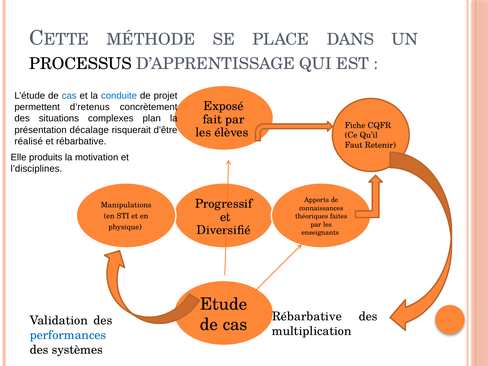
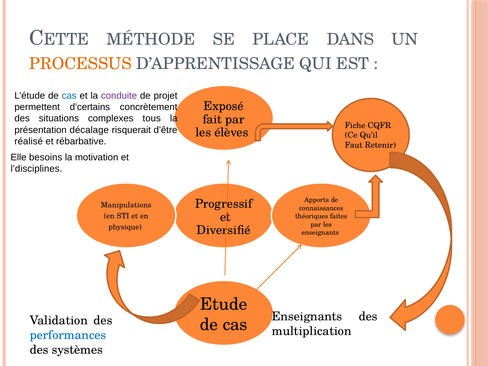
PROCESSUS colour: black -> orange (81, 64)
conduite colour: blue -> purple (119, 96)
d’retenus: d’retenus -> d’certains (90, 107)
plan: plan -> tous (152, 119)
produits: produits -> besoins (46, 157)
Rébarbative: Rébarbative -> Enseignants (307, 317)
